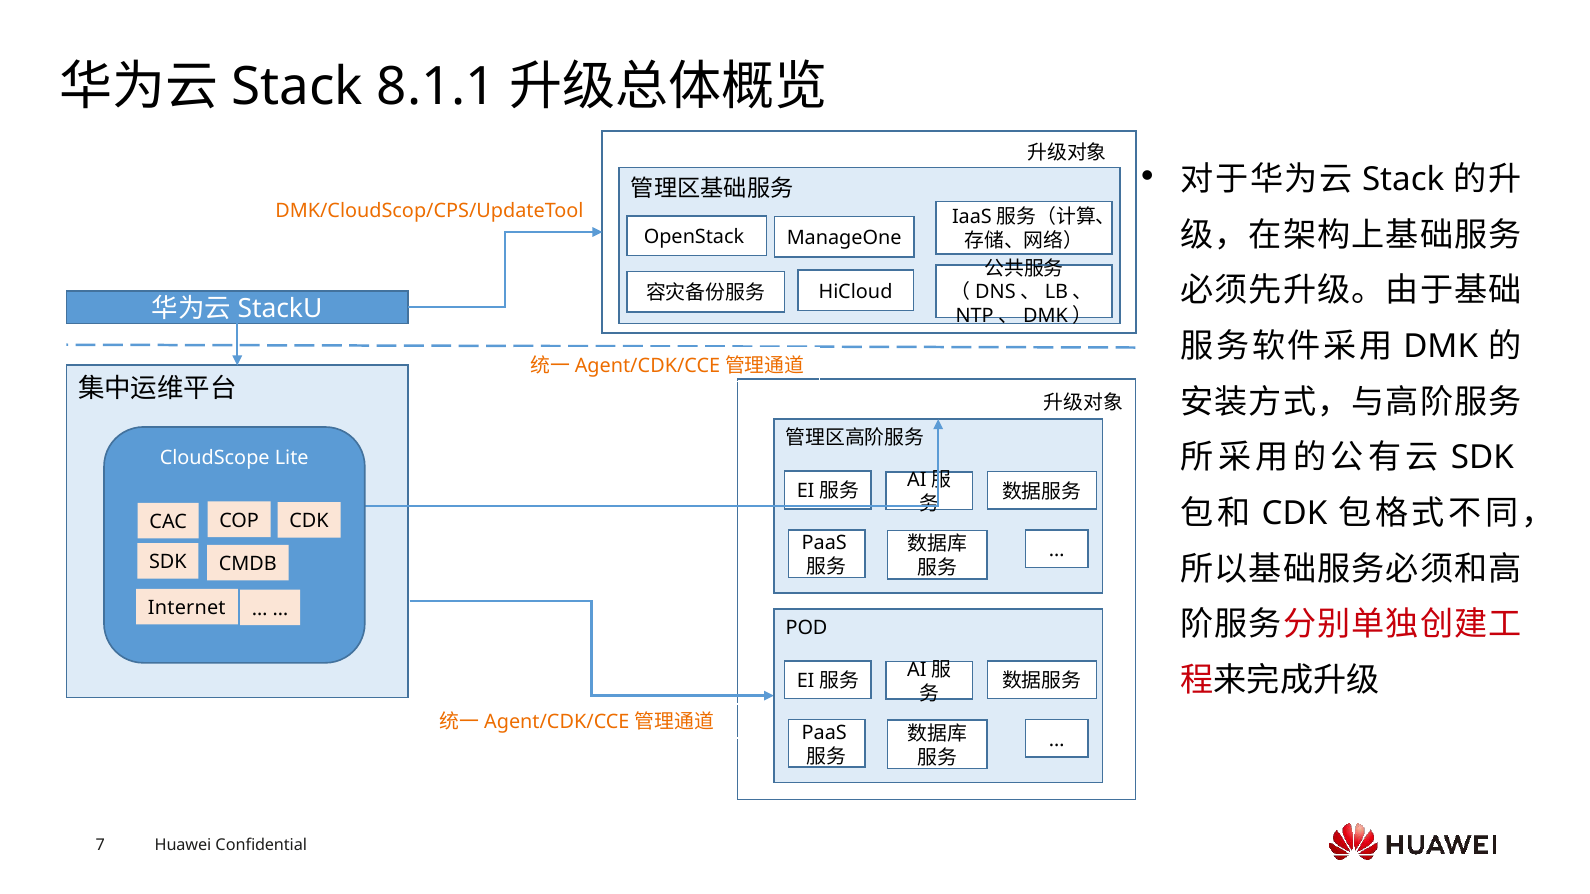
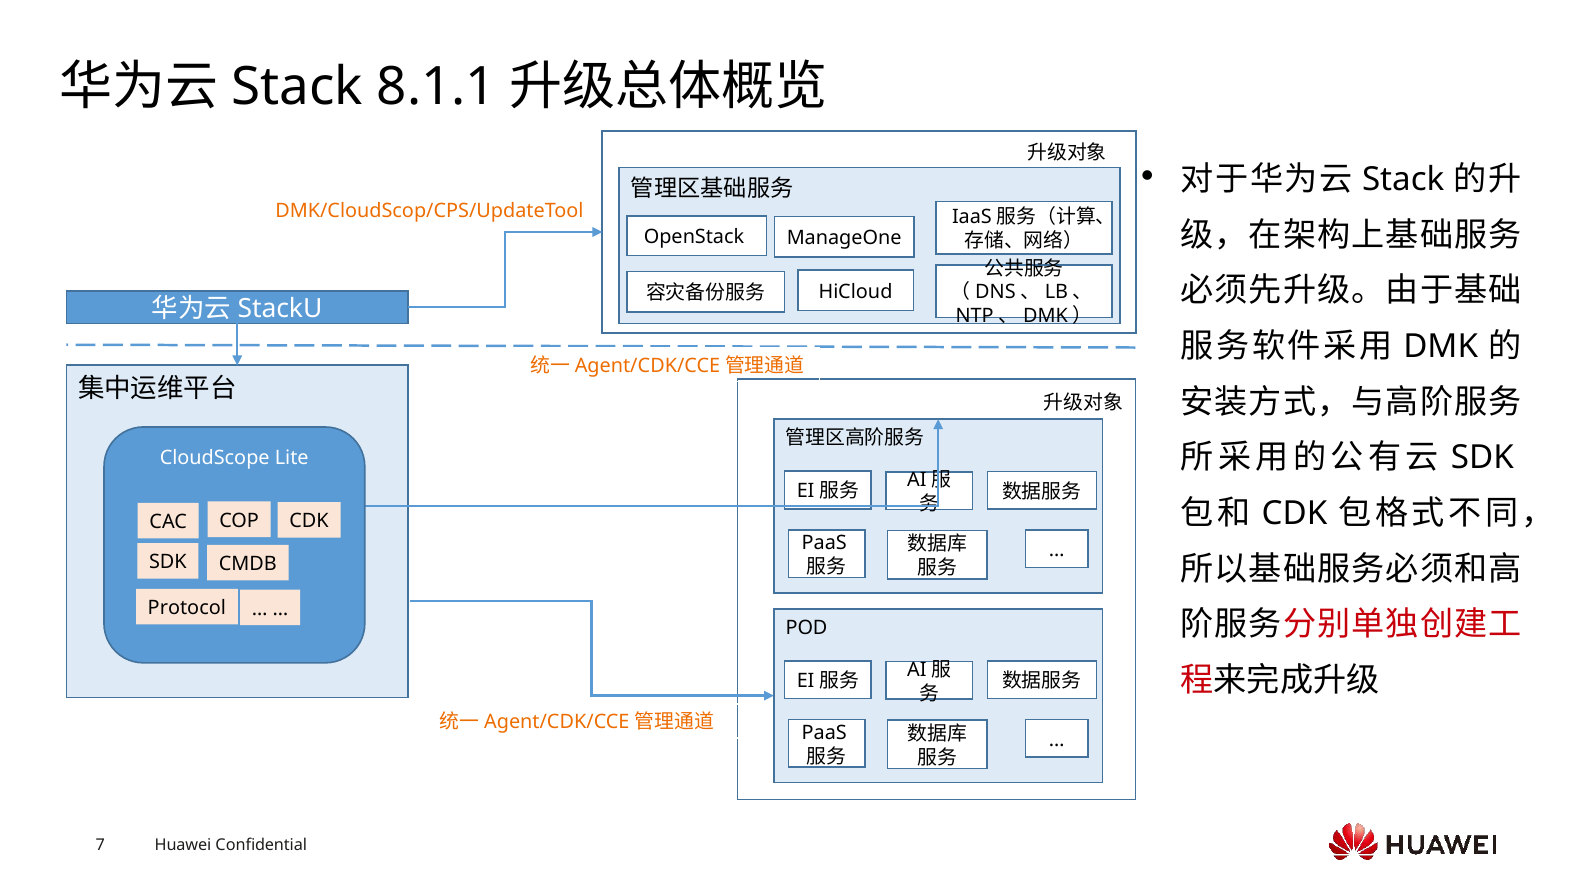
Internet: Internet -> Protocol (187, 608)
